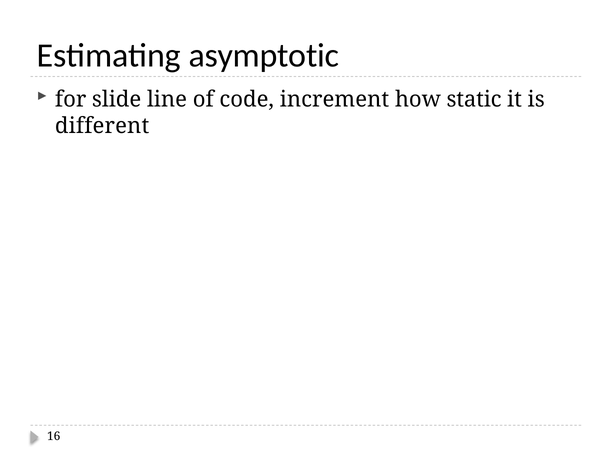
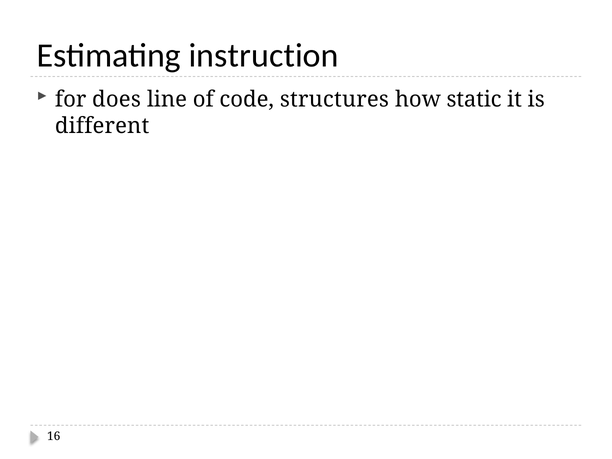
asymptotic: asymptotic -> instruction (264, 55)
slide: slide -> does (116, 99)
increment: increment -> structures (334, 99)
